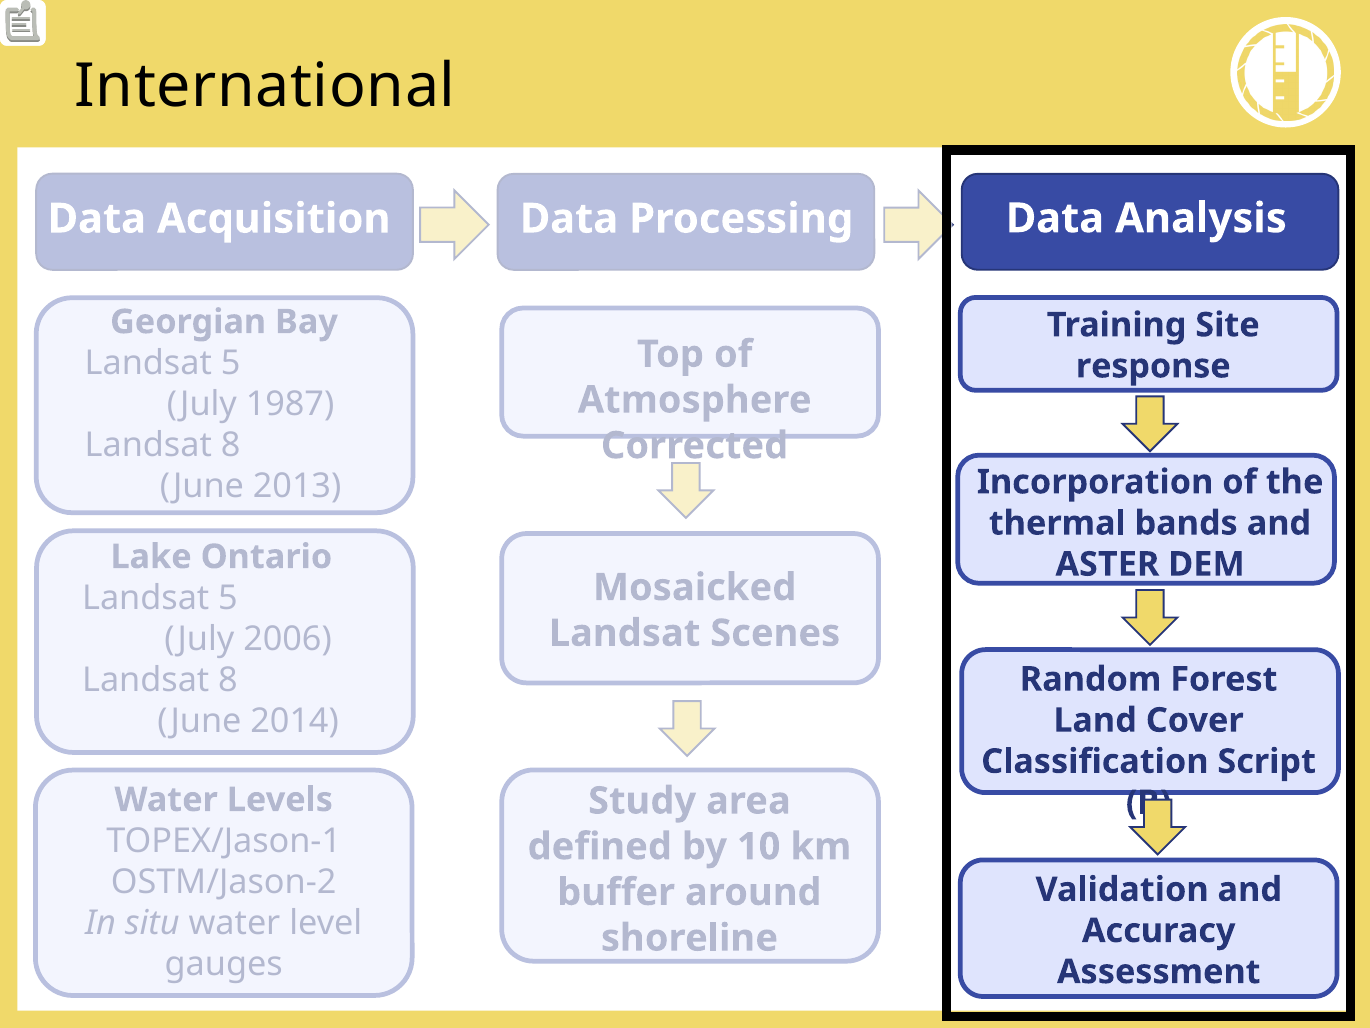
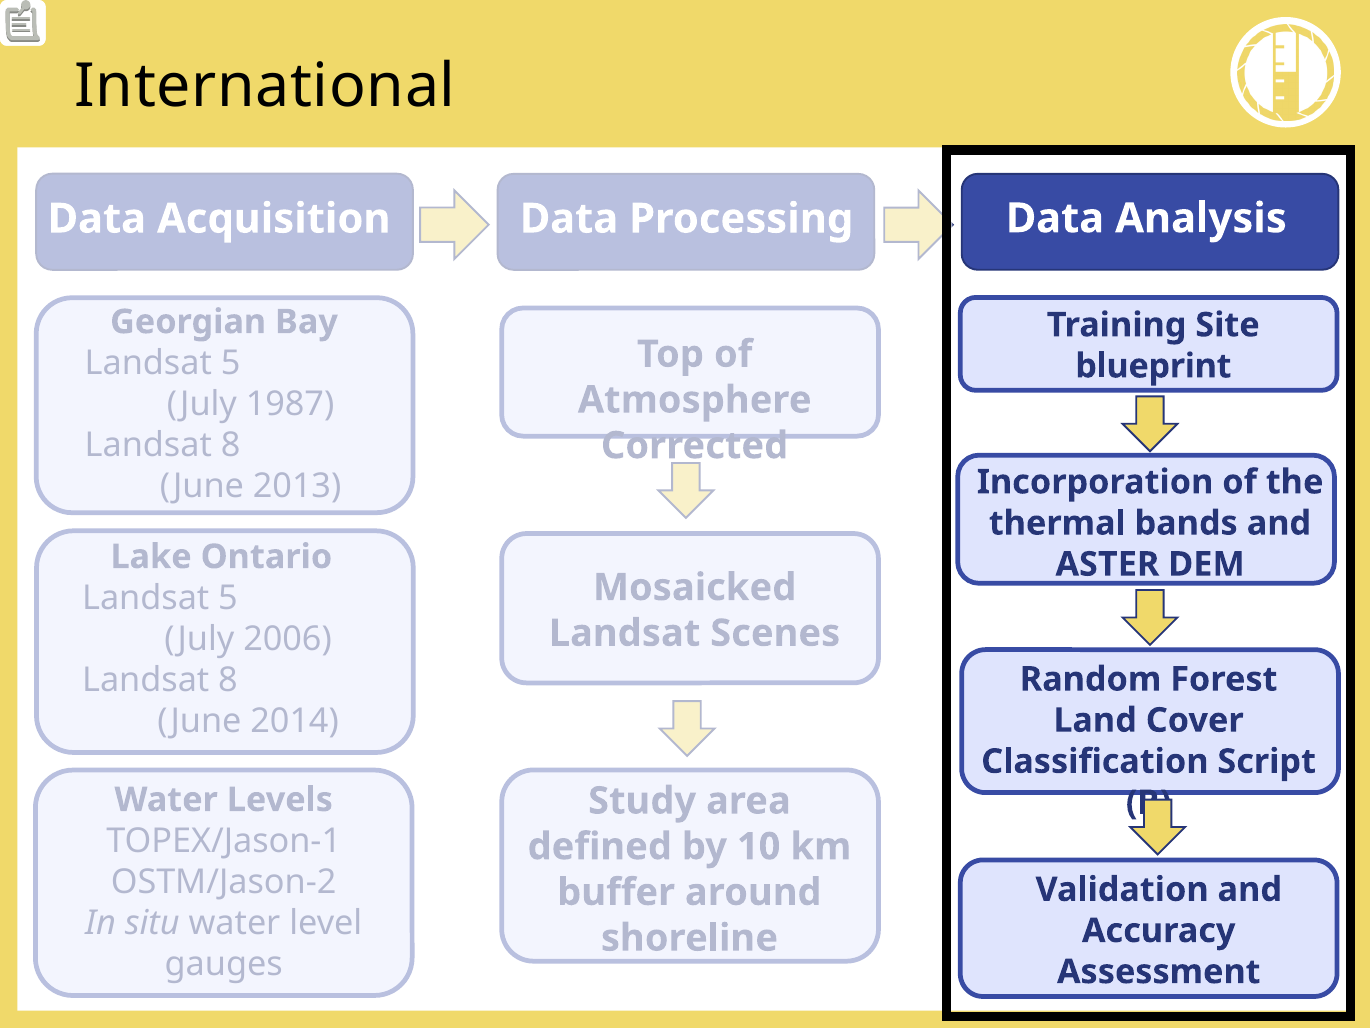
response: response -> blueprint (1153, 366)
